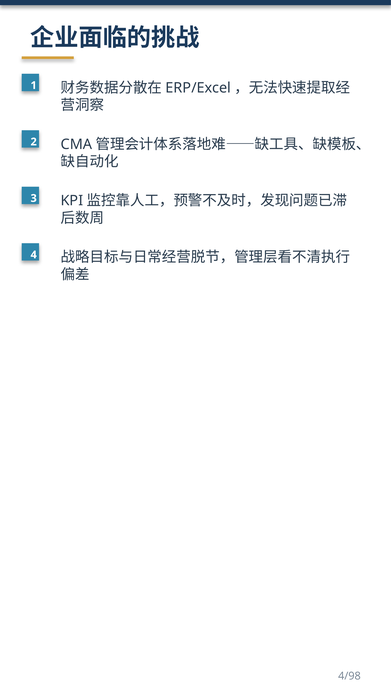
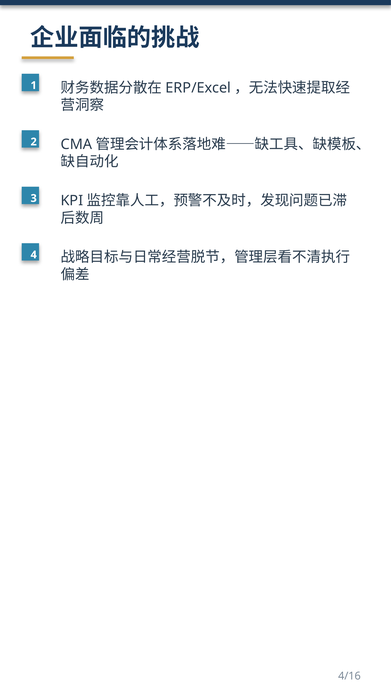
4/98: 4/98 -> 4/16 (349, 676)
